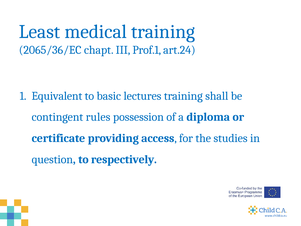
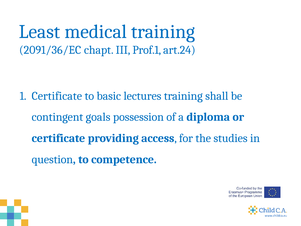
2065/36/EC: 2065/36/EC -> 2091/36/EC (50, 50)
Equivalent: Equivalent -> Certificate (57, 96)
rules: rules -> goals (98, 117)
respectively: respectively -> competence (124, 159)
